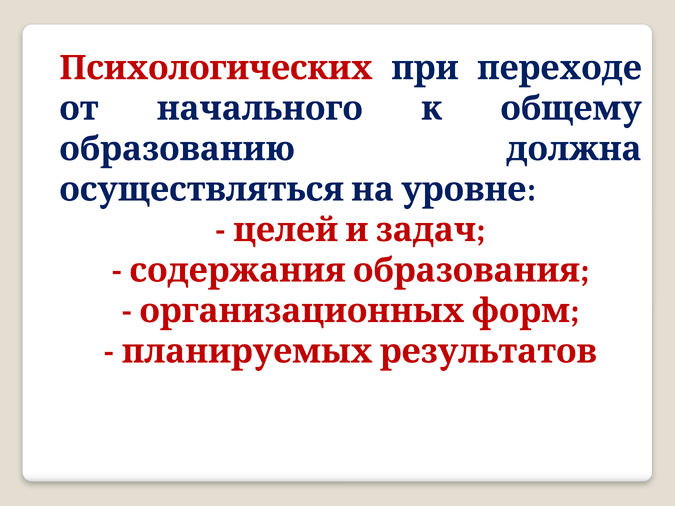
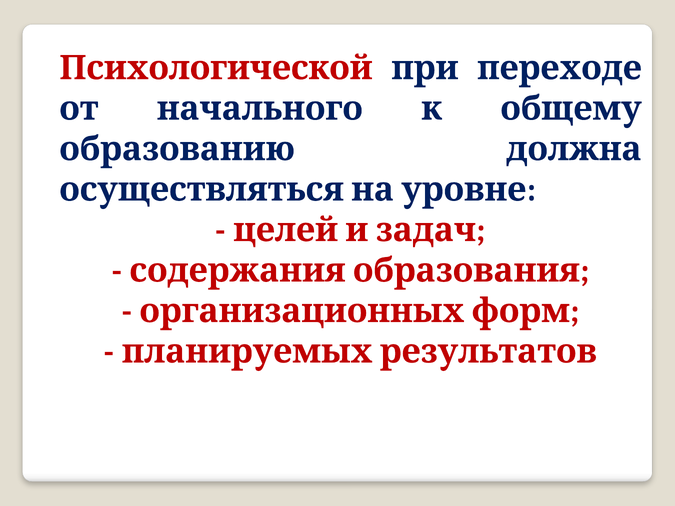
Психологических: Психологических -> Психологической (216, 68)
